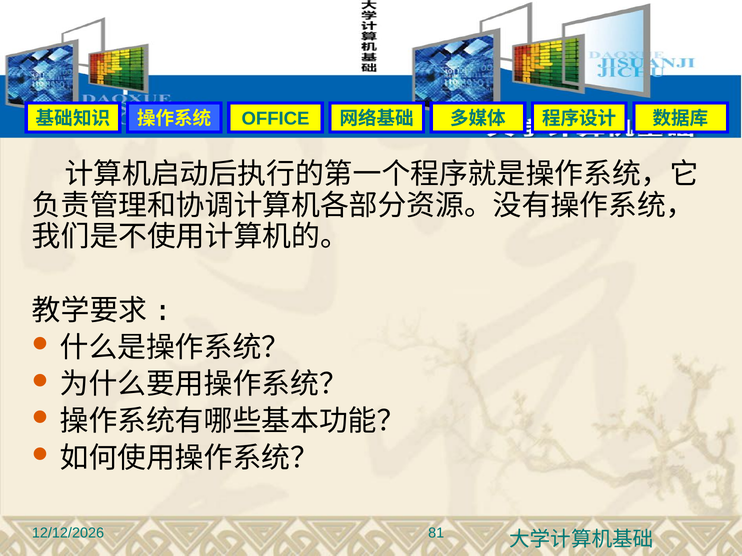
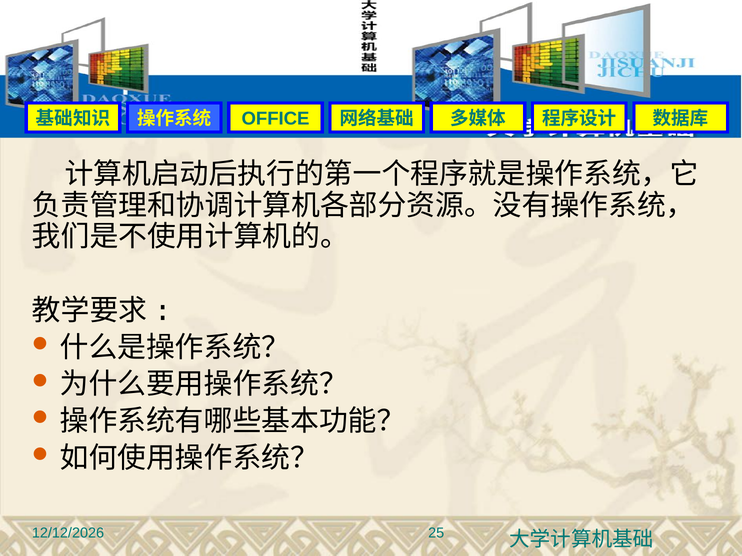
81: 81 -> 25 (436, 533)
